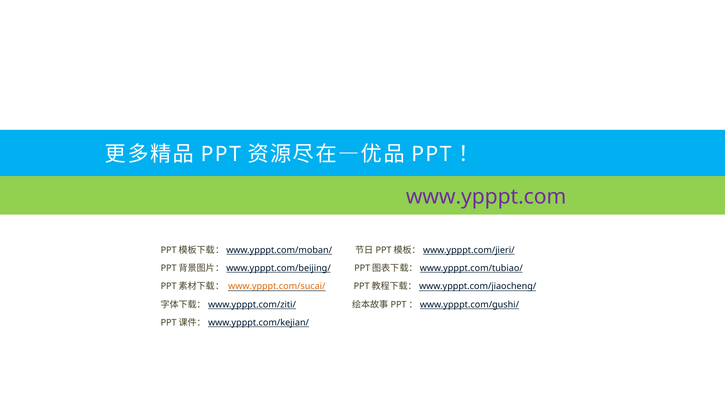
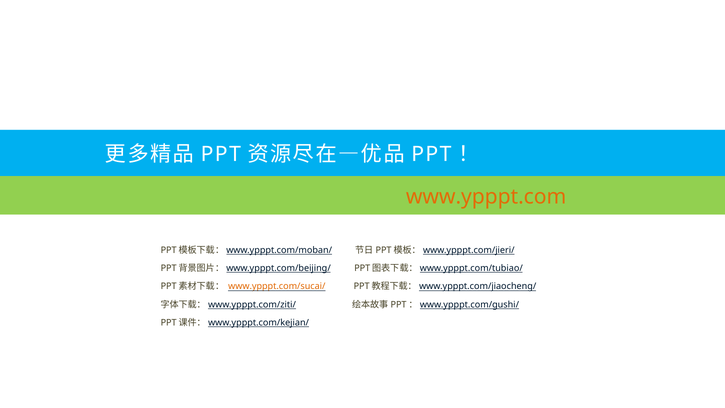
www.ypppt.com colour: purple -> orange (486, 196)
